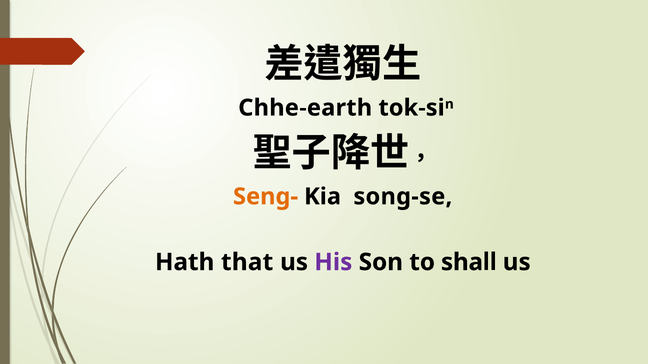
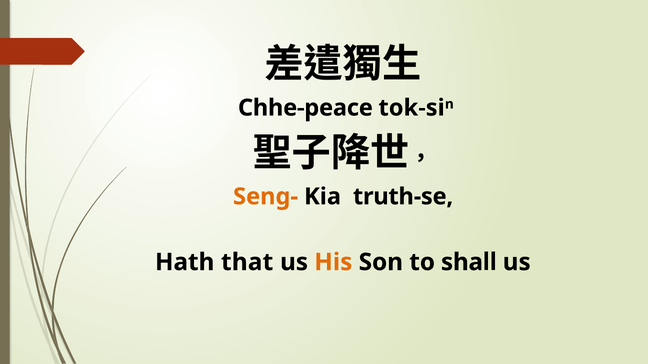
Chhe-earth: Chhe-earth -> Chhe-peace (305, 108)
song-se: song-se -> truth-se (403, 197)
His colour: purple -> orange (333, 262)
